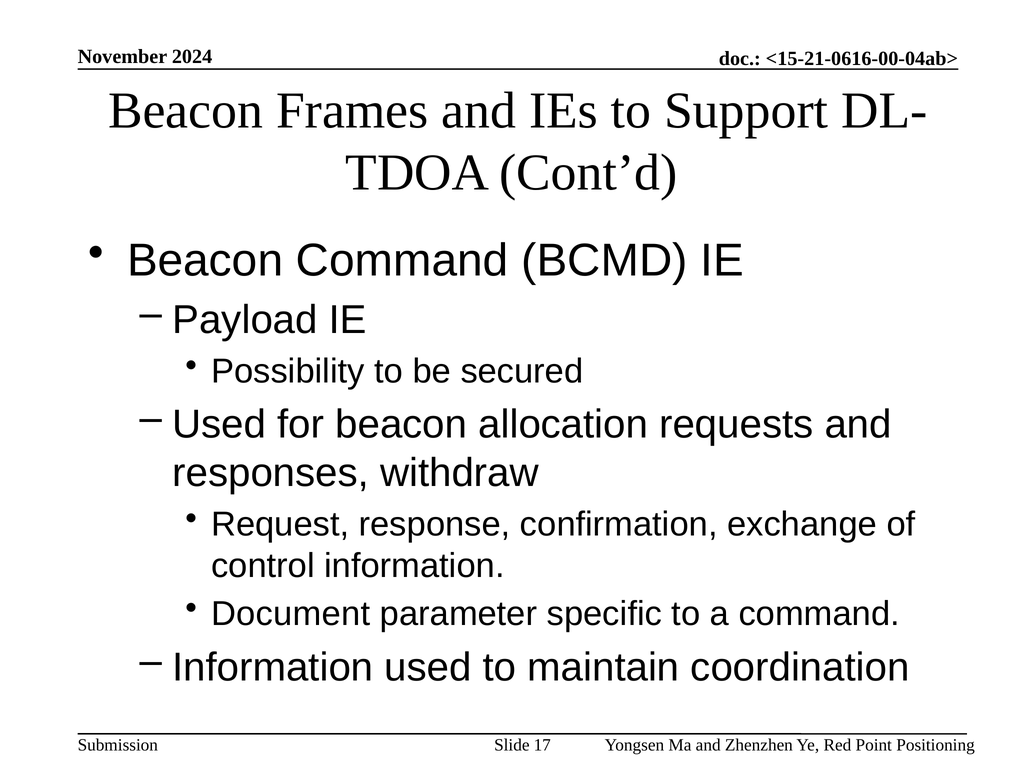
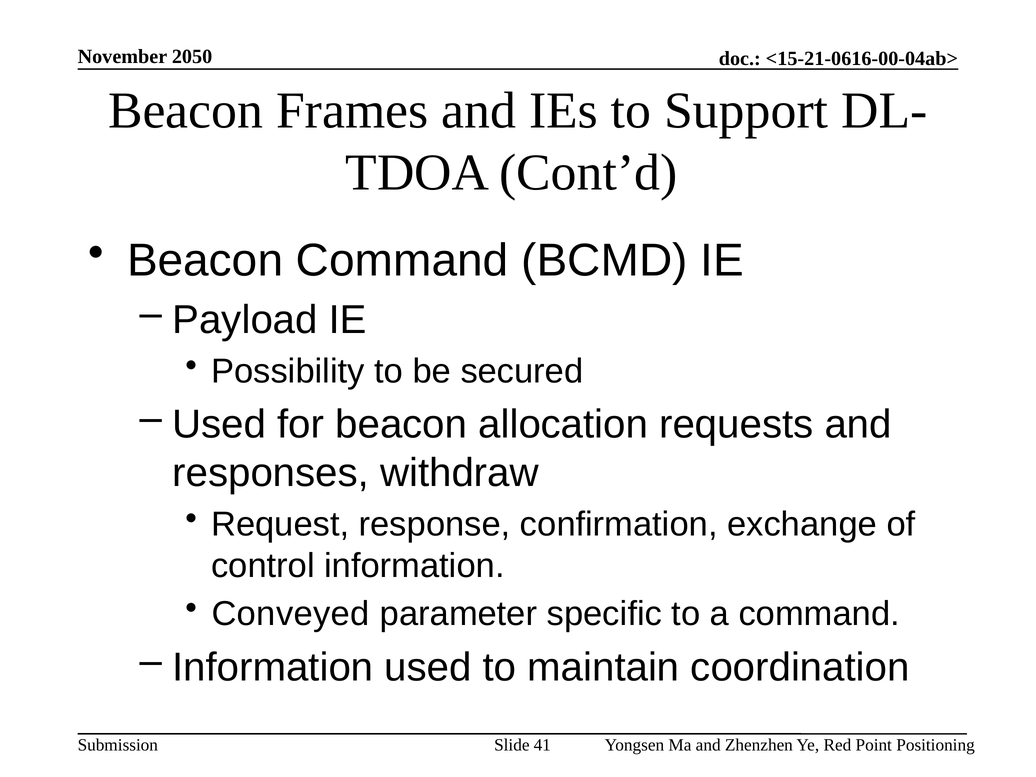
2024: 2024 -> 2050 (192, 57)
Document: Document -> Conveyed (291, 614)
17: 17 -> 41 (542, 745)
